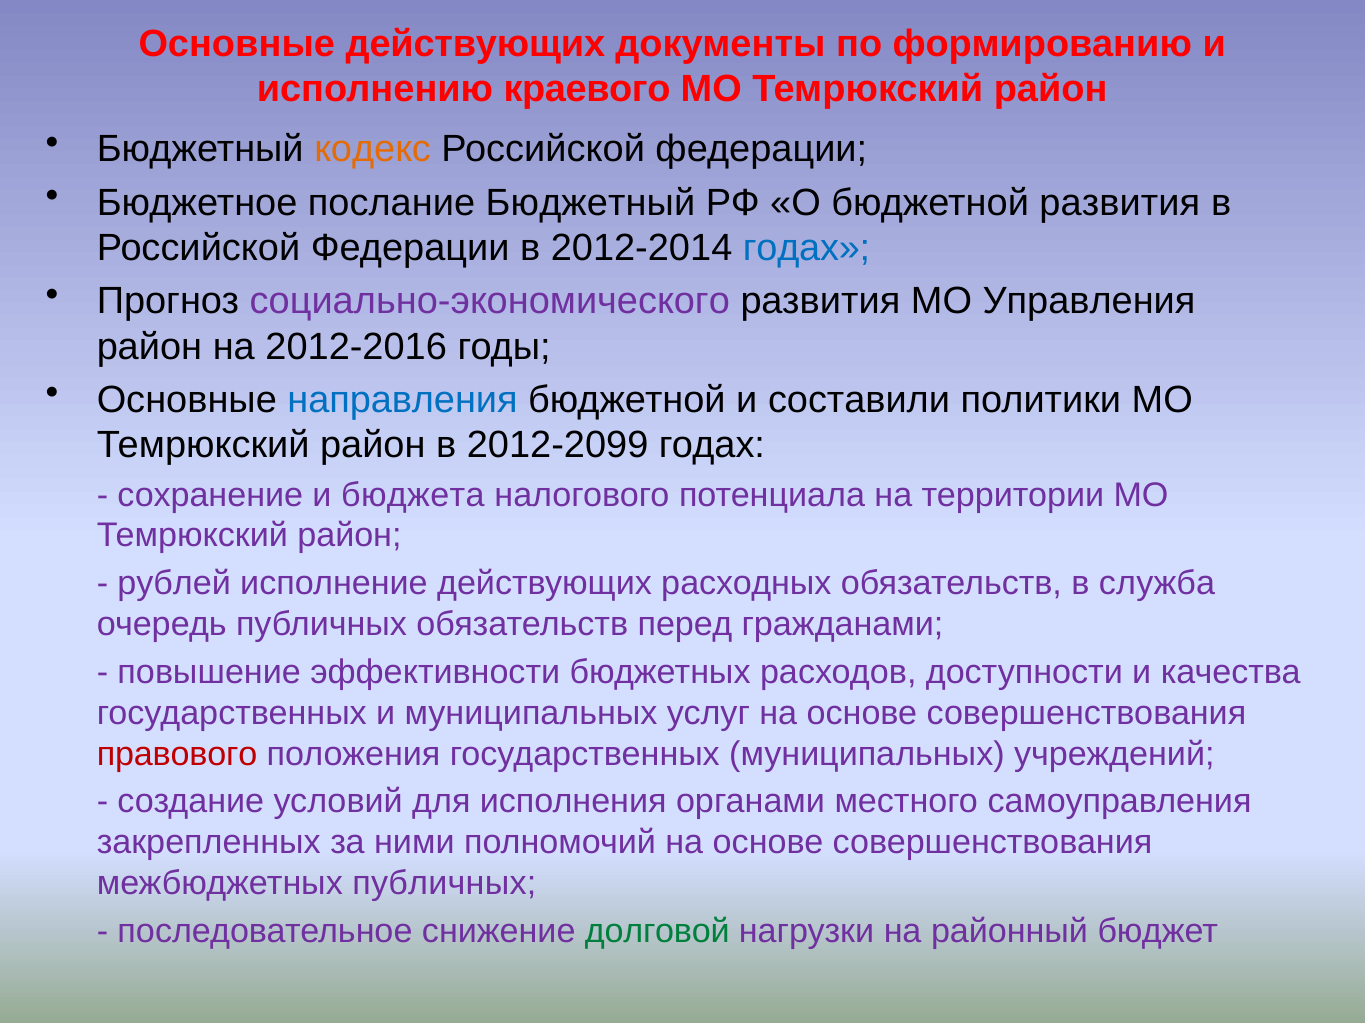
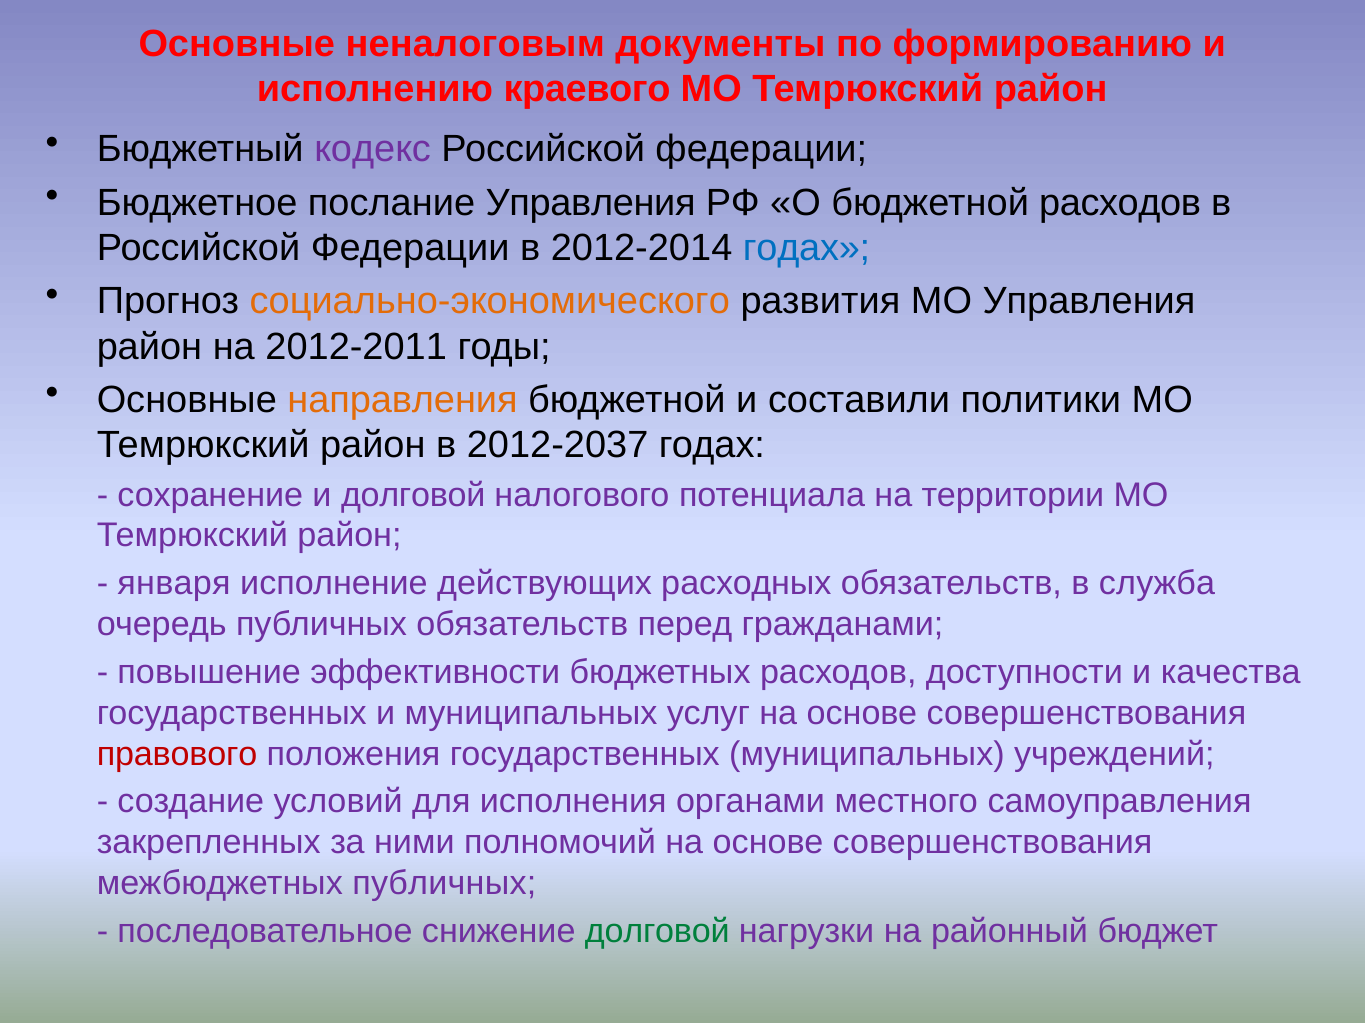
Основные действующих: действующих -> неналоговым (475, 44)
кодекс colour: orange -> purple (373, 150)
послание Бюджетный: Бюджетный -> Управления (591, 203)
бюджетной развития: развития -> расходов (1120, 203)
социально-экономического colour: purple -> orange (490, 301)
2012-2016: 2012-2016 -> 2012-2011 (356, 347)
направления colour: blue -> orange (402, 400)
2012-2099: 2012-2099 -> 2012-2037 (558, 445)
и бюджета: бюджета -> долговой (413, 495)
рублей: рублей -> января (174, 584)
